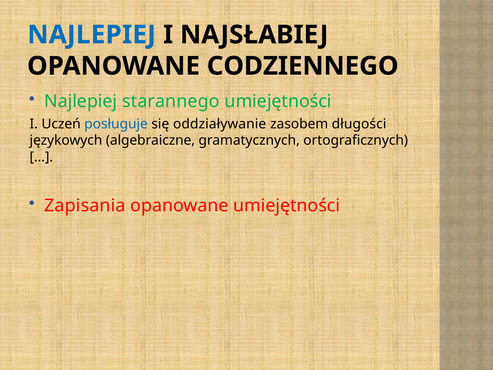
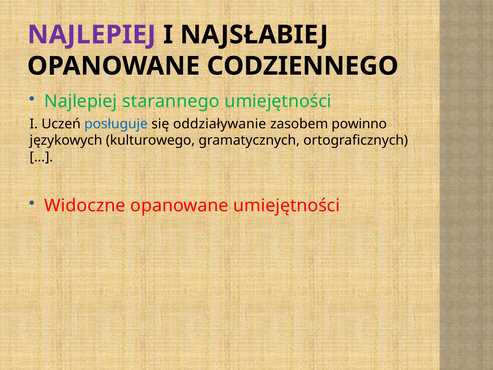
NAJLEPIEJ colour: blue -> purple (92, 35)
długości: długości -> powinno (359, 124)
algebraiczne: algebraiczne -> kulturowego (150, 140)
Zapisania: Zapisania -> Widoczne (85, 206)
